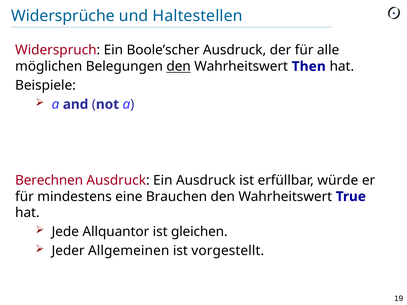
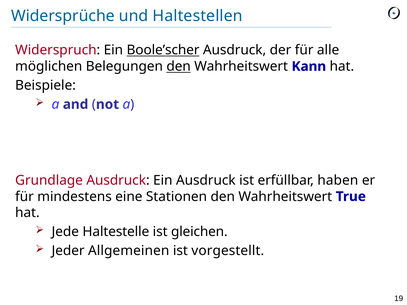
Boole’scher underline: none -> present (163, 50)
Then: Then -> Kann (309, 66)
Berechnen: Berechnen -> Grundlage (49, 180)
würde: würde -> haben (338, 180)
Brauchen: Brauchen -> Stationen (176, 197)
Allquantor: Allquantor -> Haltestelle (116, 232)
